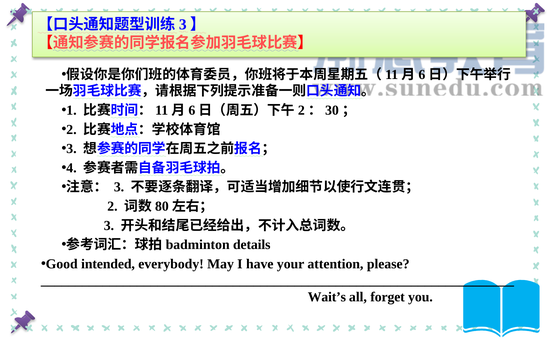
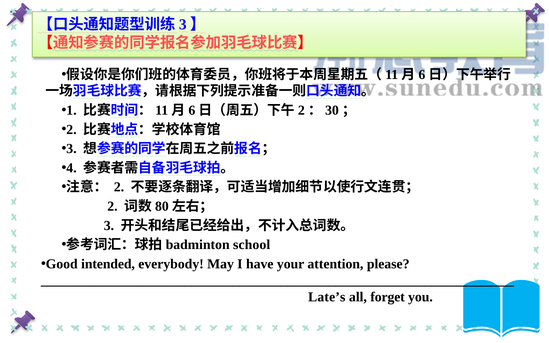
3: 3 -> 2 (119, 187)
details: details -> school (252, 245)
Wait’s: Wait’s -> Late’s (327, 297)
